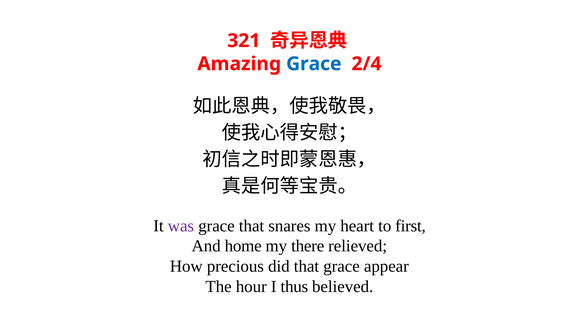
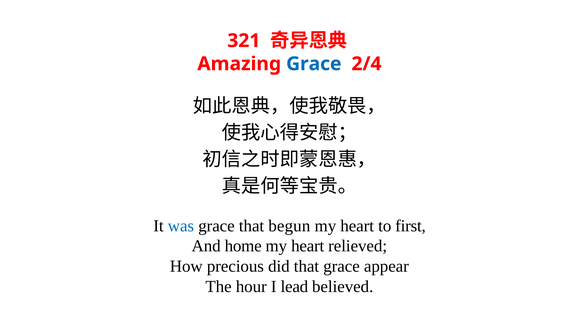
was colour: purple -> blue (181, 226)
snares: snares -> begun (289, 226)
there: there -> heart (308, 247)
thus: thus -> lead (294, 287)
